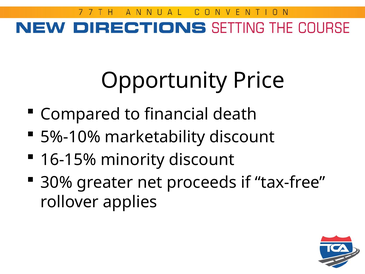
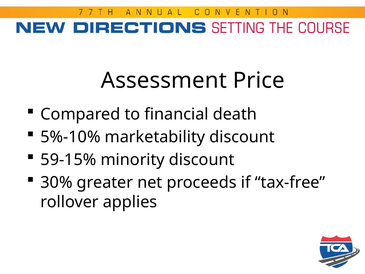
Opportunity: Opportunity -> Assessment (164, 80)
16-15%: 16-15% -> 59-15% (68, 160)
